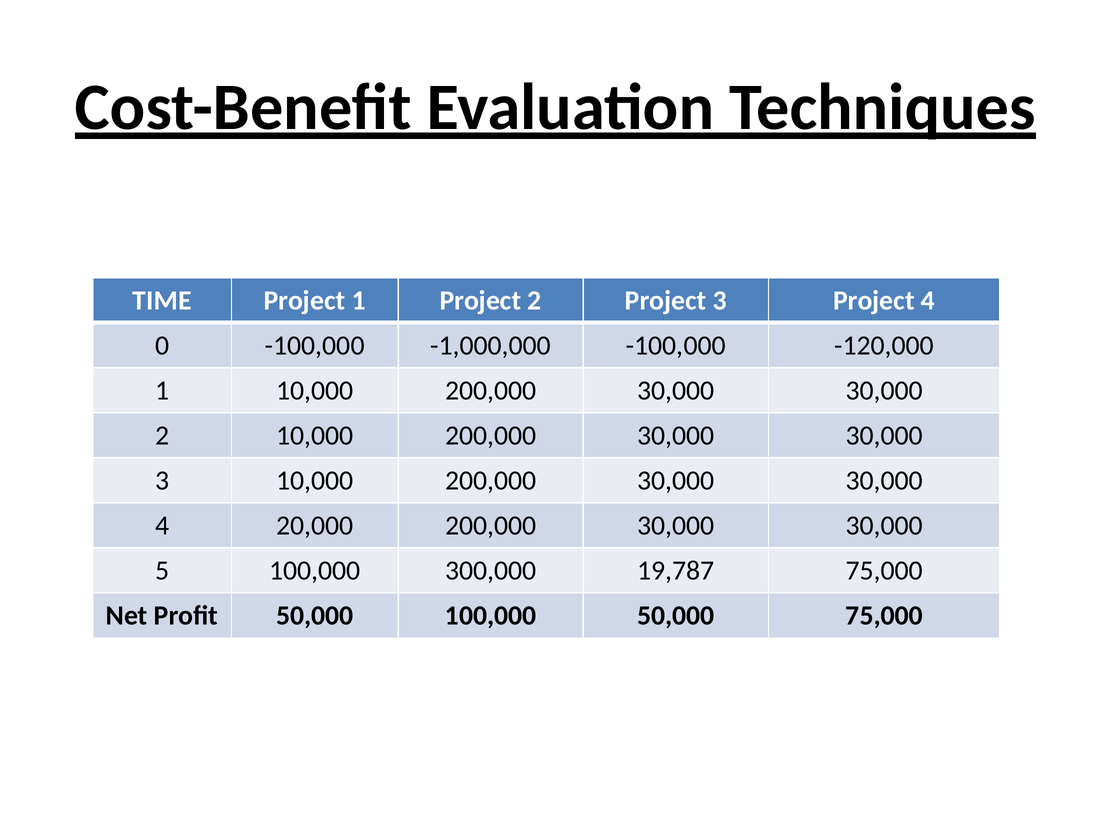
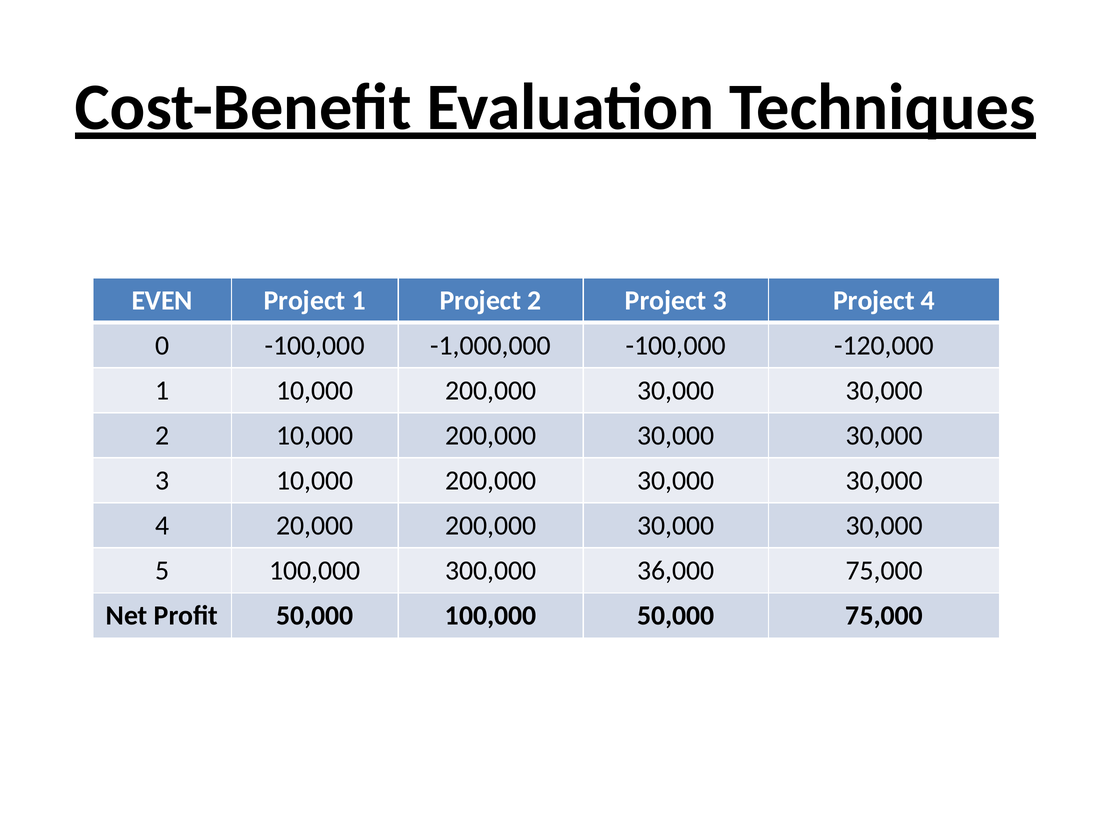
TIME: TIME -> EVEN (162, 301)
19,787: 19,787 -> 36,000 (676, 571)
